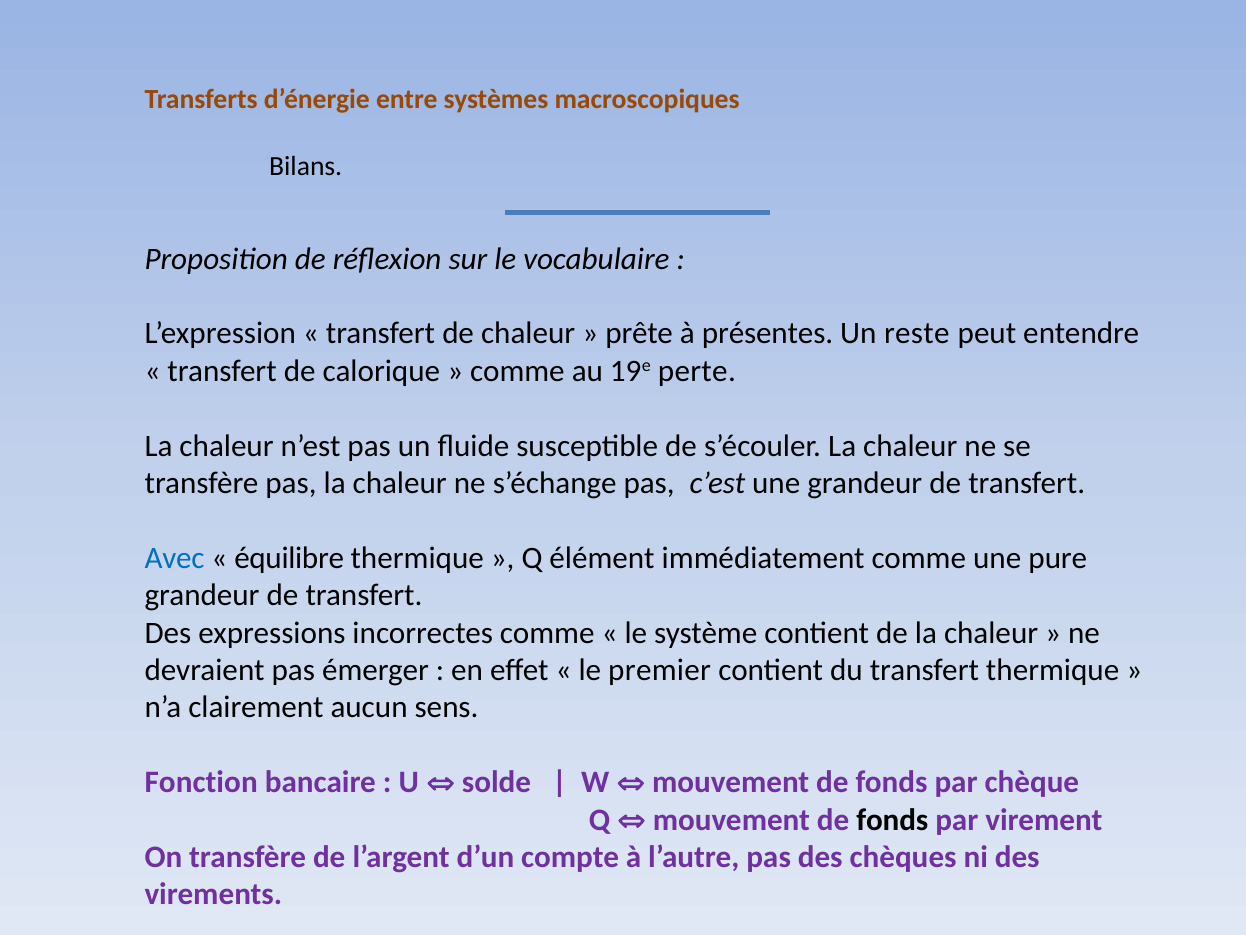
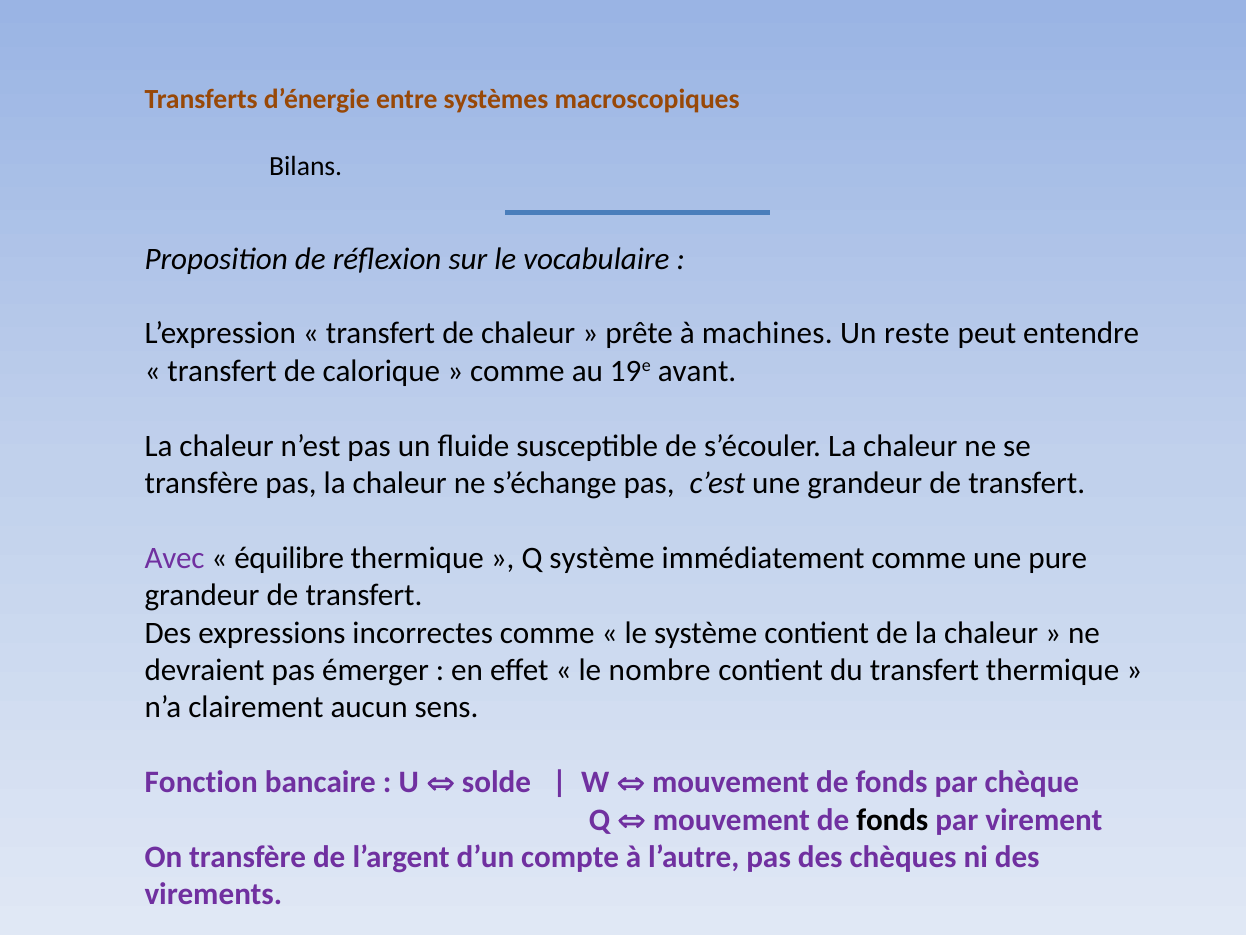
présentes: présentes -> machines (767, 333)
perte: perte -> avant (697, 371)
Avec colour: blue -> purple (175, 558)
Q élément: élément -> système (602, 558)
premier: premier -> nombre (660, 670)
